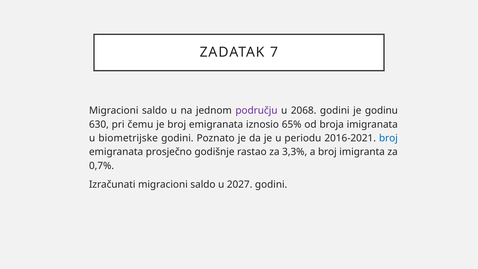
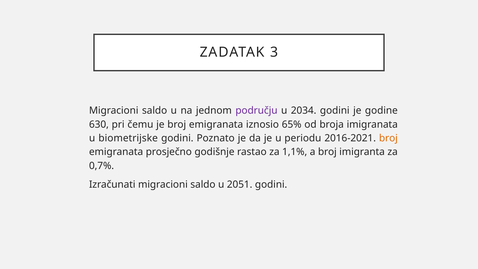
7: 7 -> 3 (274, 52)
2068: 2068 -> 2034 (304, 111)
godinu: godinu -> godine (381, 111)
broj colour: blue -> orange (388, 138)
3,3%: 3,3% -> 1,1% (295, 152)
2027: 2027 -> 2051 (240, 184)
